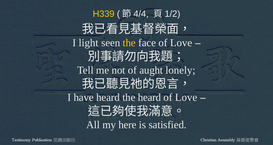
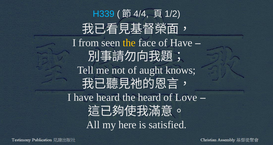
H339 colour: yellow -> light blue (104, 14)
light: light -> from (89, 43)
face of Love: Love -> Have (181, 43)
lonely: lonely -> knows (181, 70)
